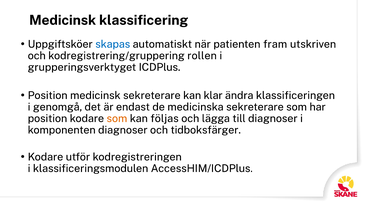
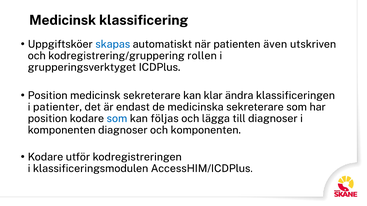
fram: fram -> även (275, 44)
genomgå: genomgå -> patienter (58, 107)
som colour: orange -> blue (117, 119)
och tidboksfärger: tidboksfärger -> komponenten (206, 130)
